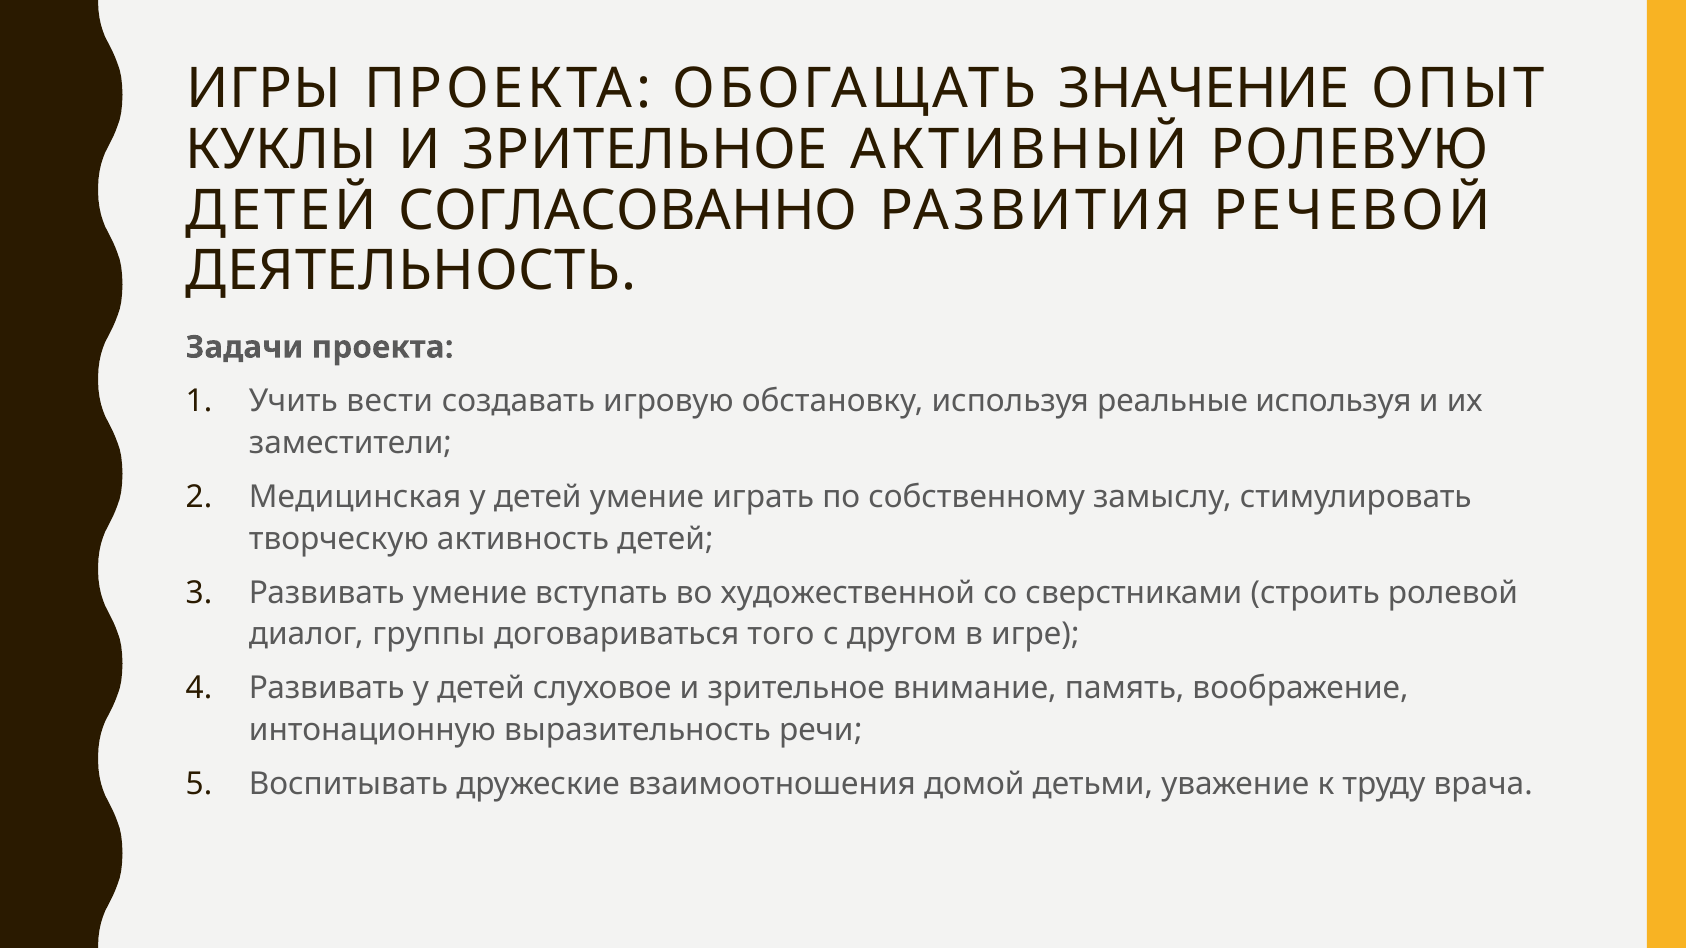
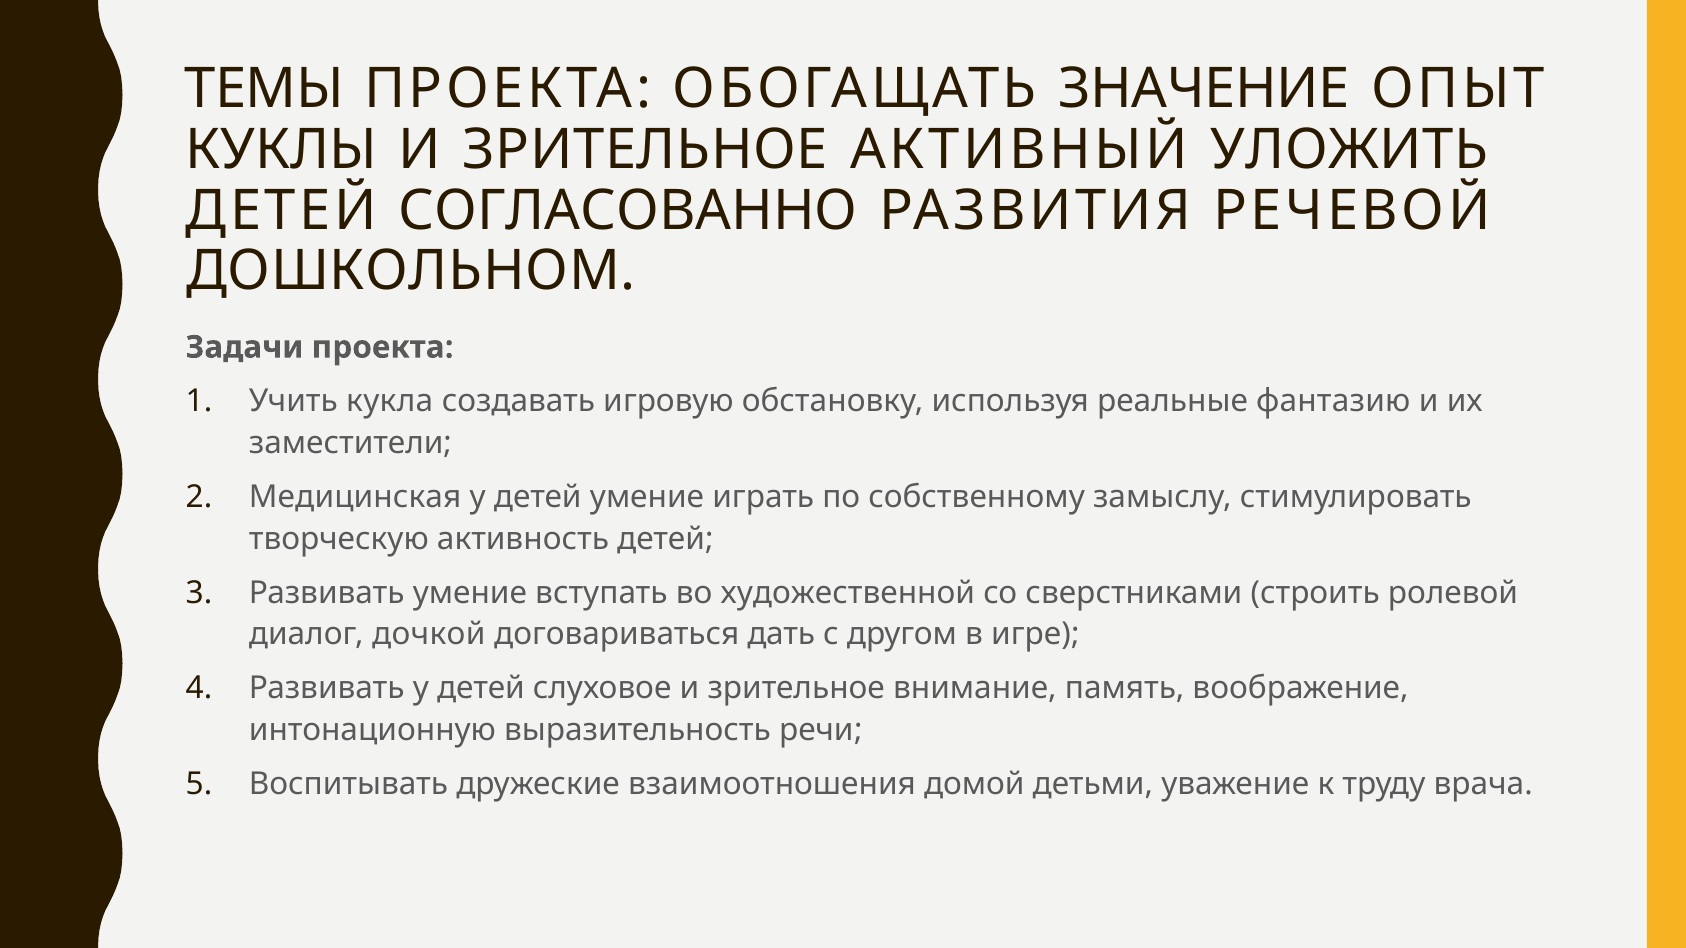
ИГРЫ: ИГРЫ -> ТЕМЫ (264, 89)
РОЛЕВУЮ: РОЛЕВУЮ -> УЛОЖИТЬ (1349, 150)
ДЕЯТЕЛЬНОСТЬ: ДЕЯТЕЛЬНОСТЬ -> ДОШКОЛЬНОМ (411, 271)
вести: вести -> кукла (390, 401)
реальные используя: используя -> фантазию (1333, 401)
группы: группы -> дочкой (429, 635)
того: того -> дать (781, 635)
